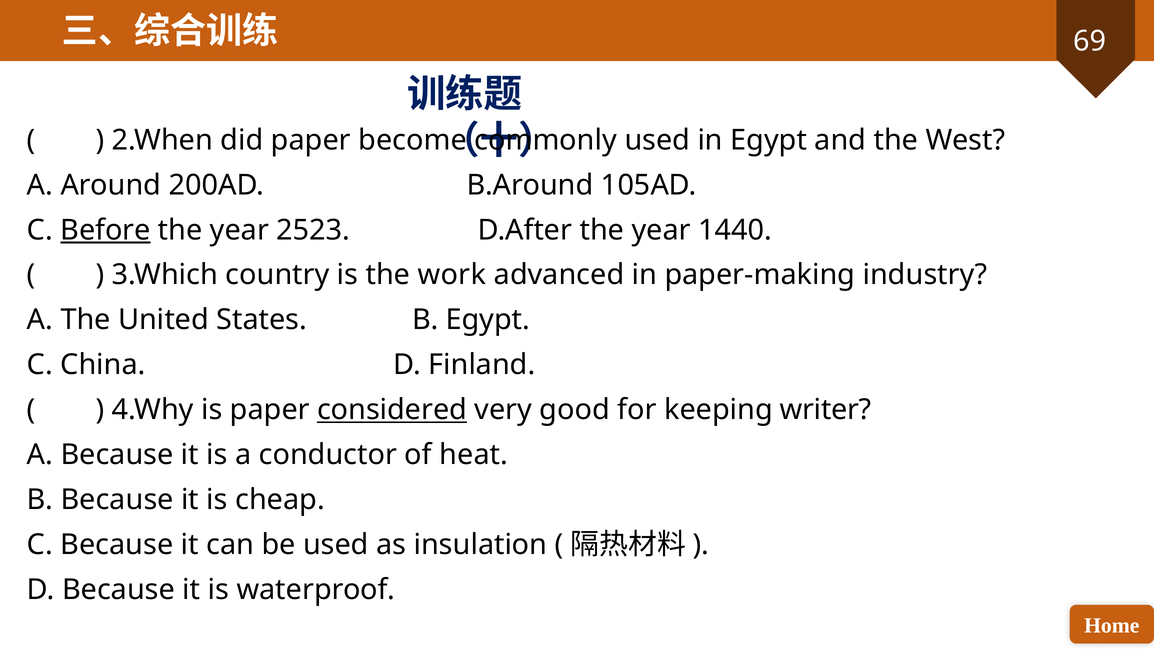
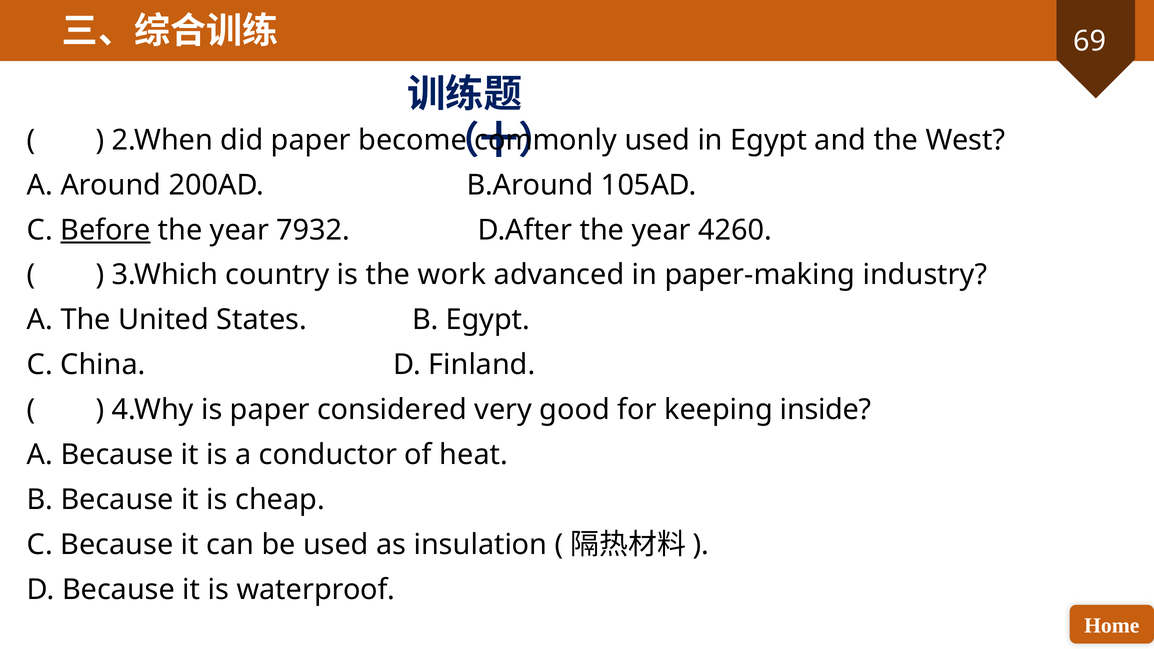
2523: 2523 -> 7932 (313, 230)
1440: 1440 -> 4260 (735, 230)
considered underline: present -> none (392, 410)
writer: writer -> inside (826, 410)
